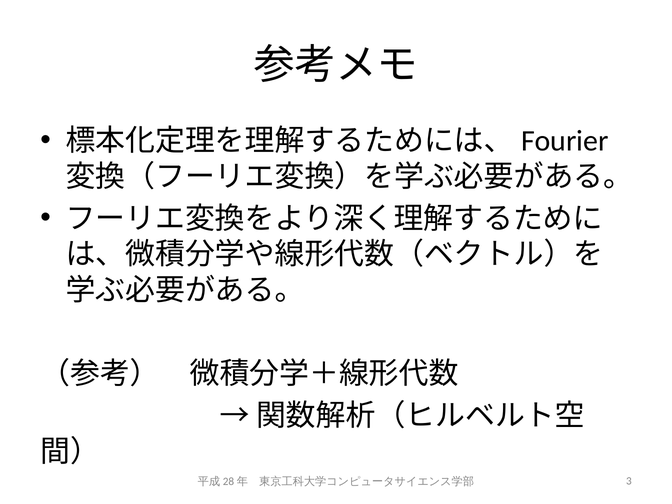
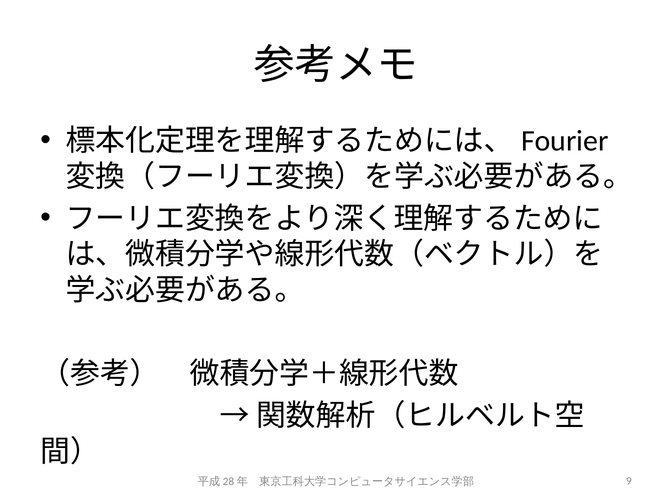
3: 3 -> 9 (629, 481)
